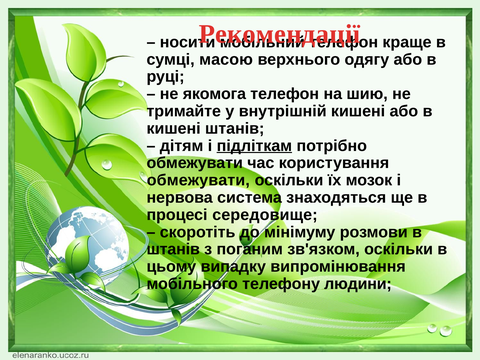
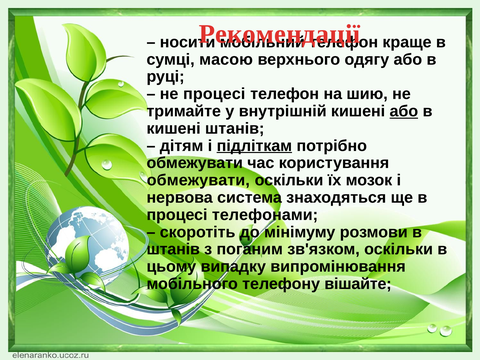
не якомога: якомога -> процесі (214, 94)
або underline: none -> present (404, 111)
середовище: середовище -> телефонами (265, 215)
людини: людини -> вішайте (358, 284)
